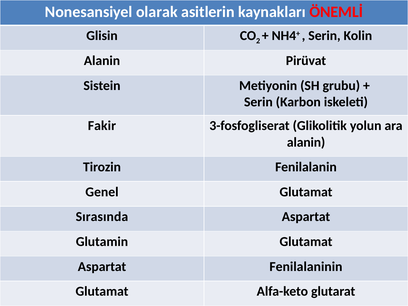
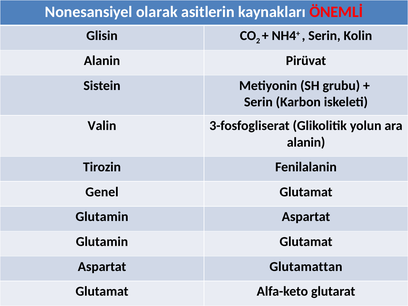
Fakir: Fakir -> Valin (102, 126)
Sırasında: Sırasında -> Glutamin (102, 217)
Fenilalaninin: Fenilalaninin -> Glutamattan (306, 267)
